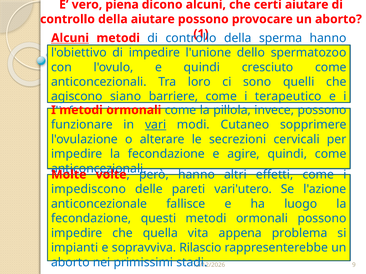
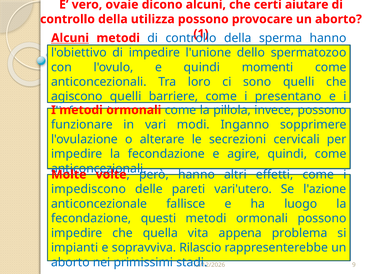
piena: piena -> ovaie (122, 5)
della aiutare: aiutare -> utilizza (153, 19)
cresciuto: cresciuto -> momenti (268, 67)
agiscono siano: siano -> quelli (126, 97)
terapeutico: terapeutico -> presentano (288, 97)
vari underline: present -> none (156, 125)
Cutaneo: Cutaneo -> Inganno (245, 125)
